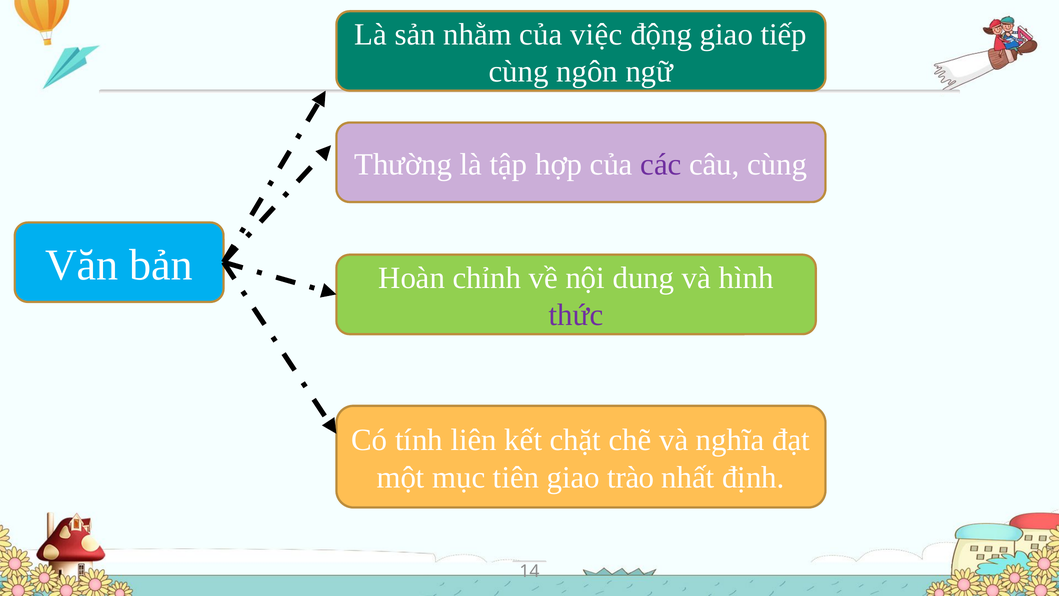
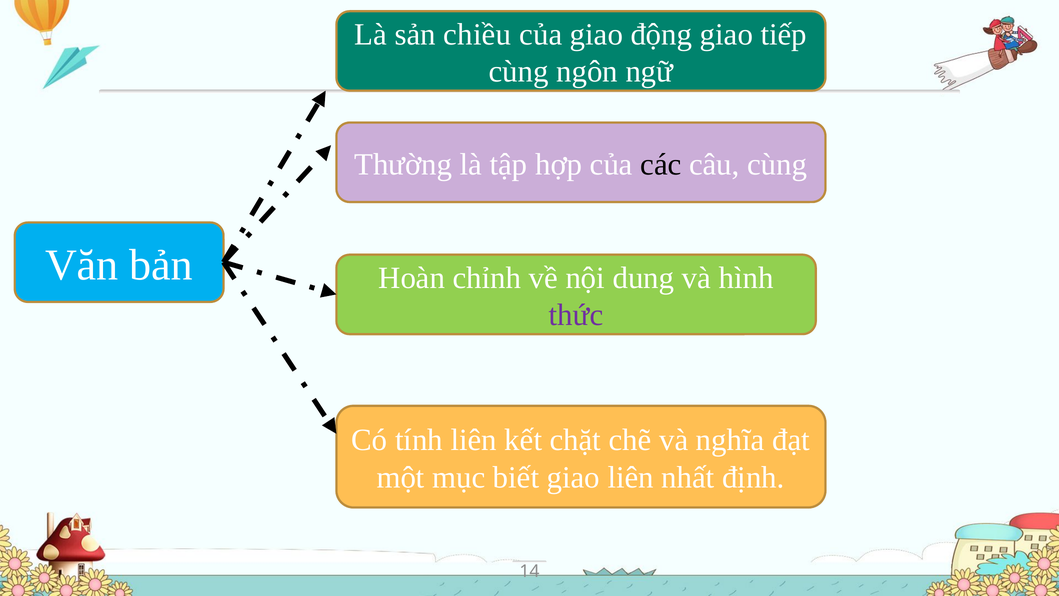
nhằm: nhằm -> chiều (477, 35)
của việc: việc -> giao (596, 35)
các colour: purple -> black (661, 164)
tiên: tiên -> biết (516, 477)
giao trào: trào -> liên (631, 477)
